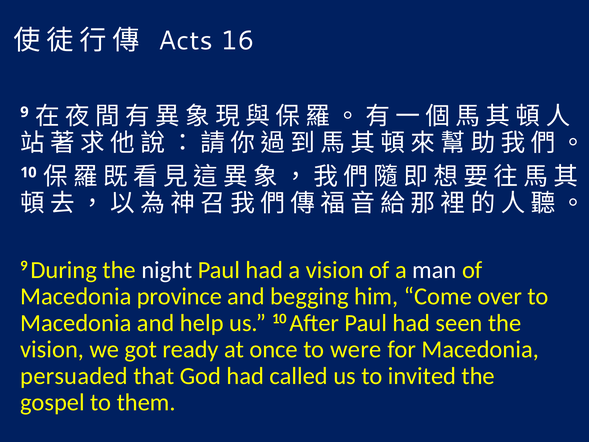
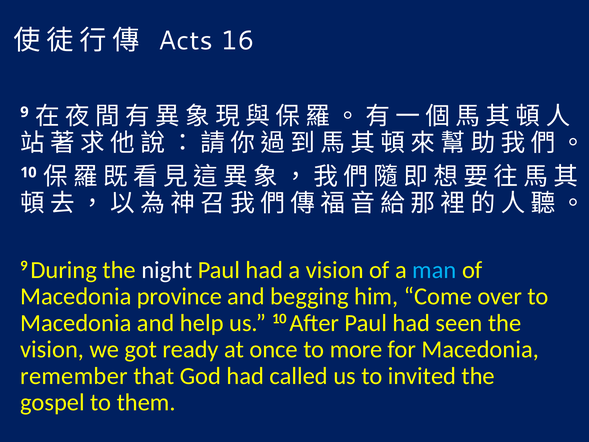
man colour: white -> light blue (434, 270)
were: were -> more (356, 349)
persuaded: persuaded -> remember (74, 376)
